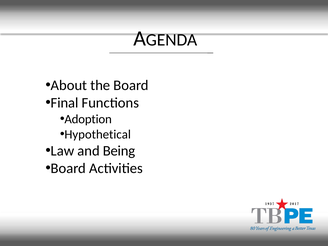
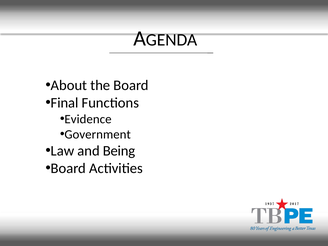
Adoption: Adoption -> Evidence (88, 119)
Hypothetical: Hypothetical -> Government (98, 134)
